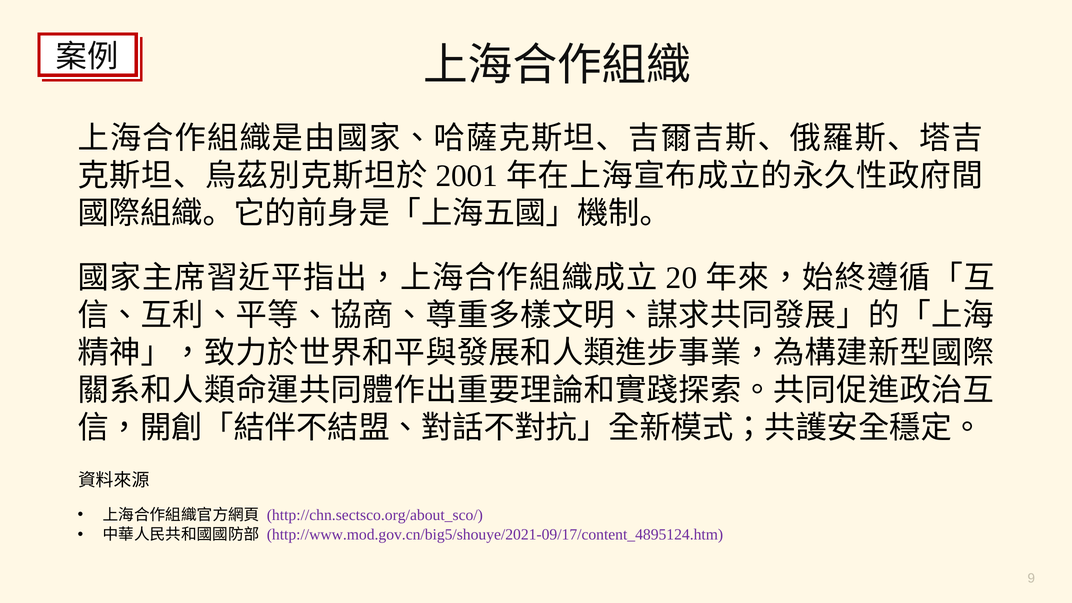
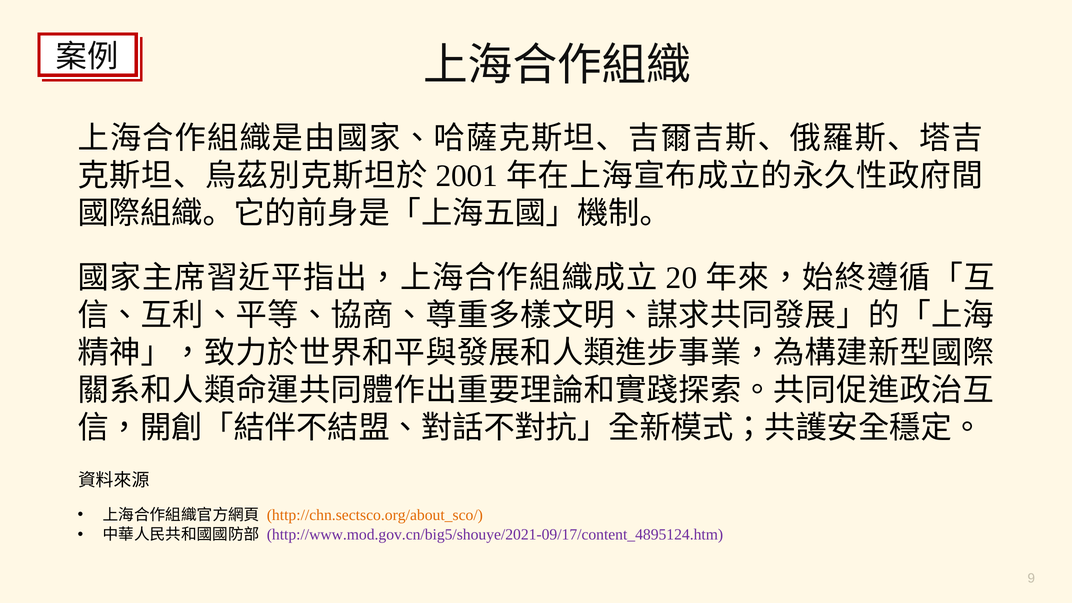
http://chn.sectsco.org/about_sco/ colour: purple -> orange (375, 515)
